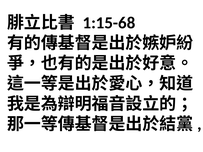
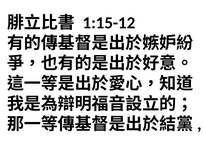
1:15-68: 1:15-68 -> 1:15-12 (109, 23)
